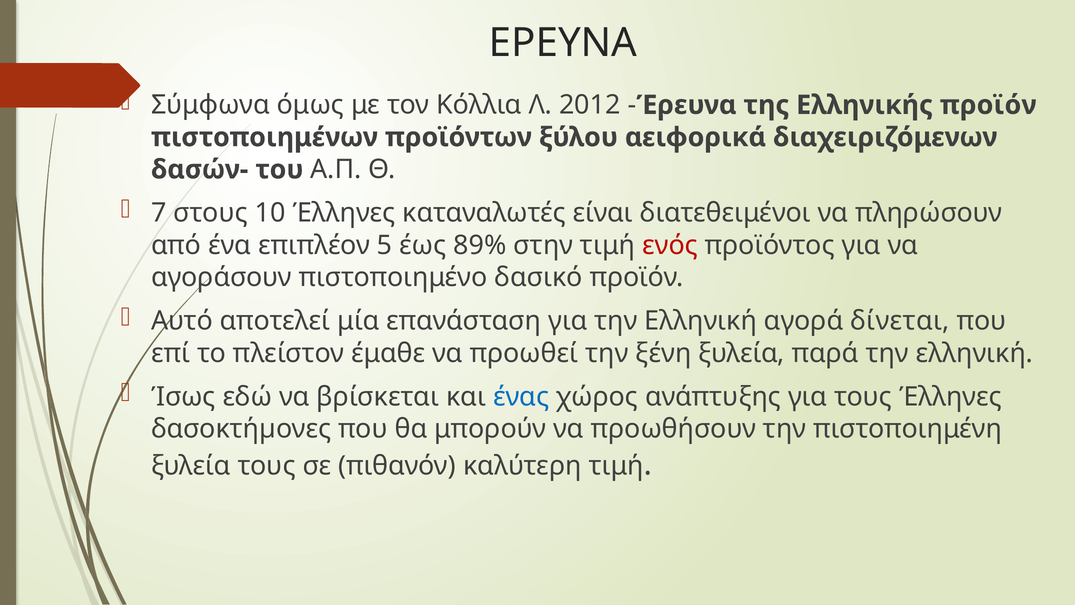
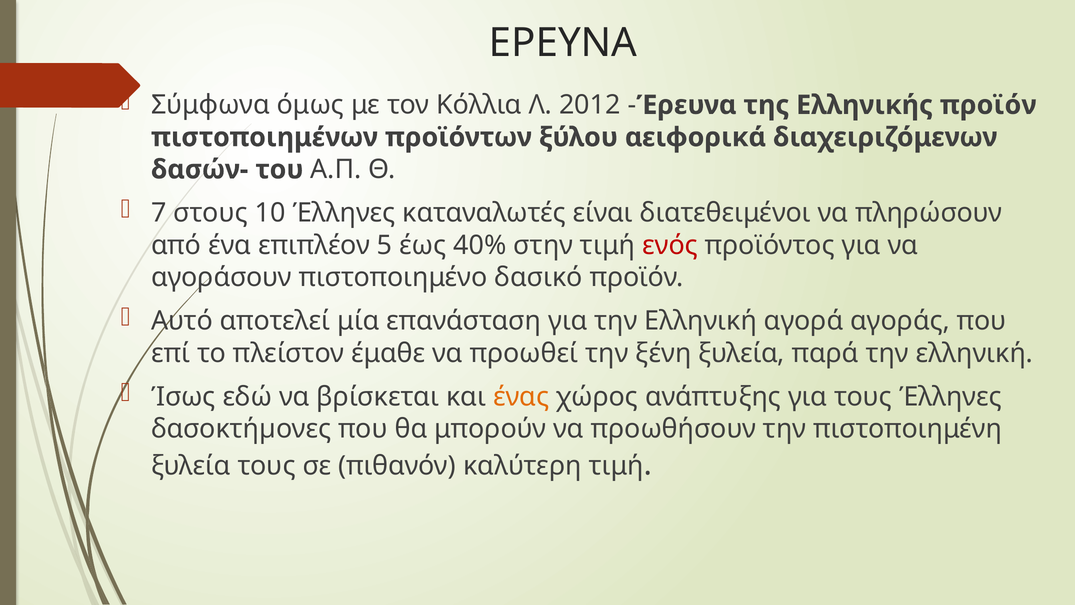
89%: 89% -> 40% (480, 245)
δίνεται: δίνεται -> αγοράς (900, 321)
ένας colour: blue -> orange (521, 397)
